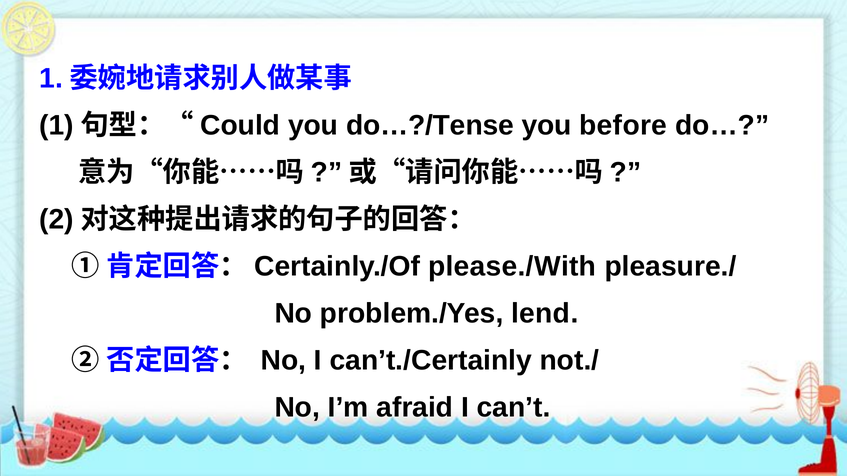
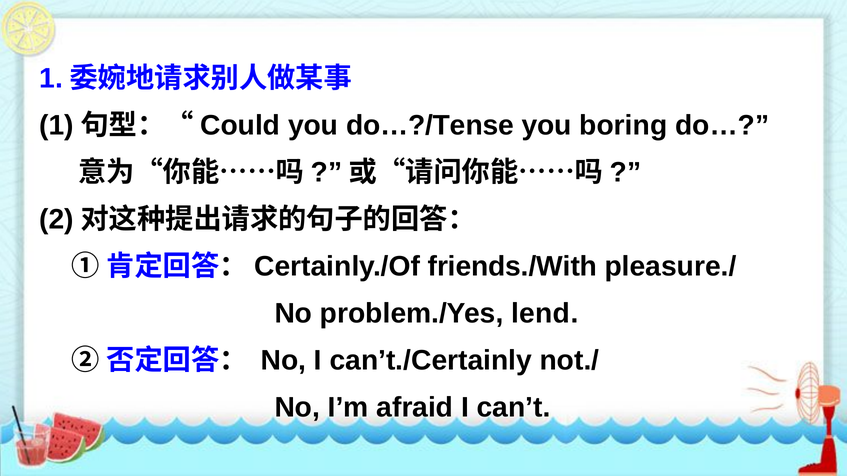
before: before -> boring (623, 126)
please./With: please./With -> friends./With (512, 267)
